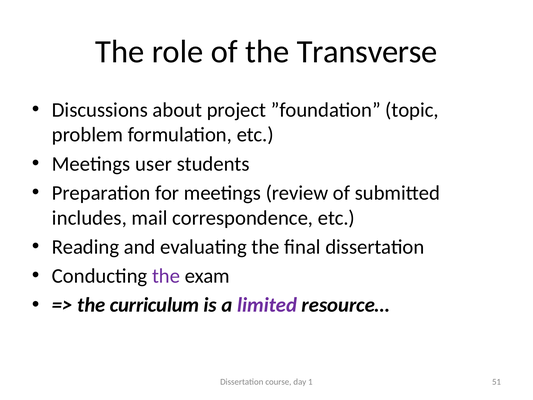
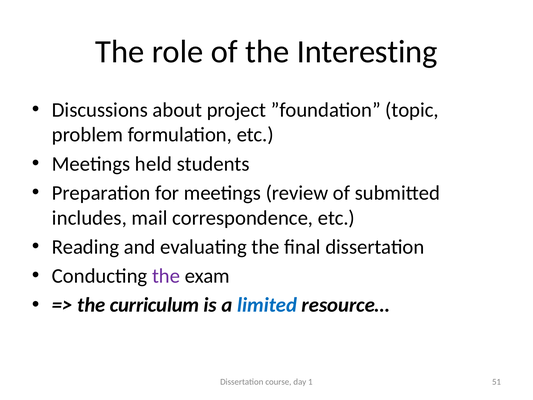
Transverse: Transverse -> Interesting (367, 52)
user: user -> held (154, 164)
limited colour: purple -> blue (267, 305)
